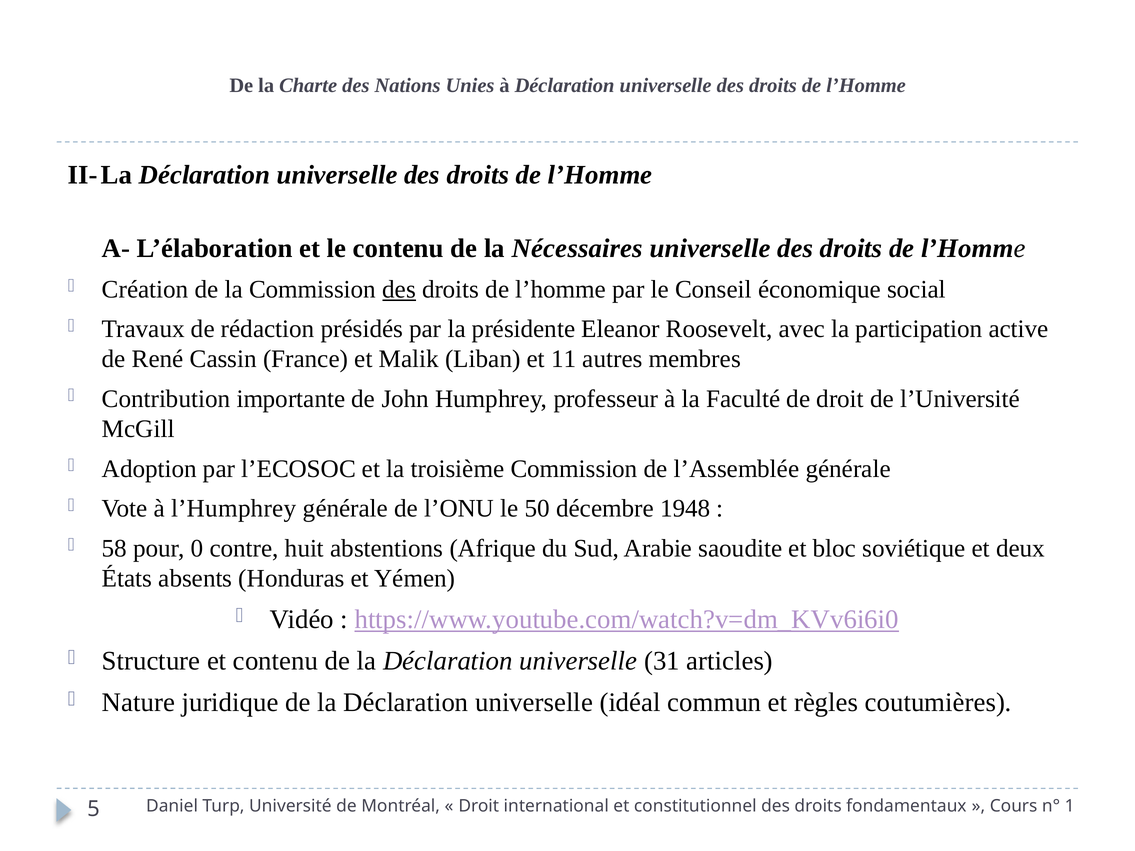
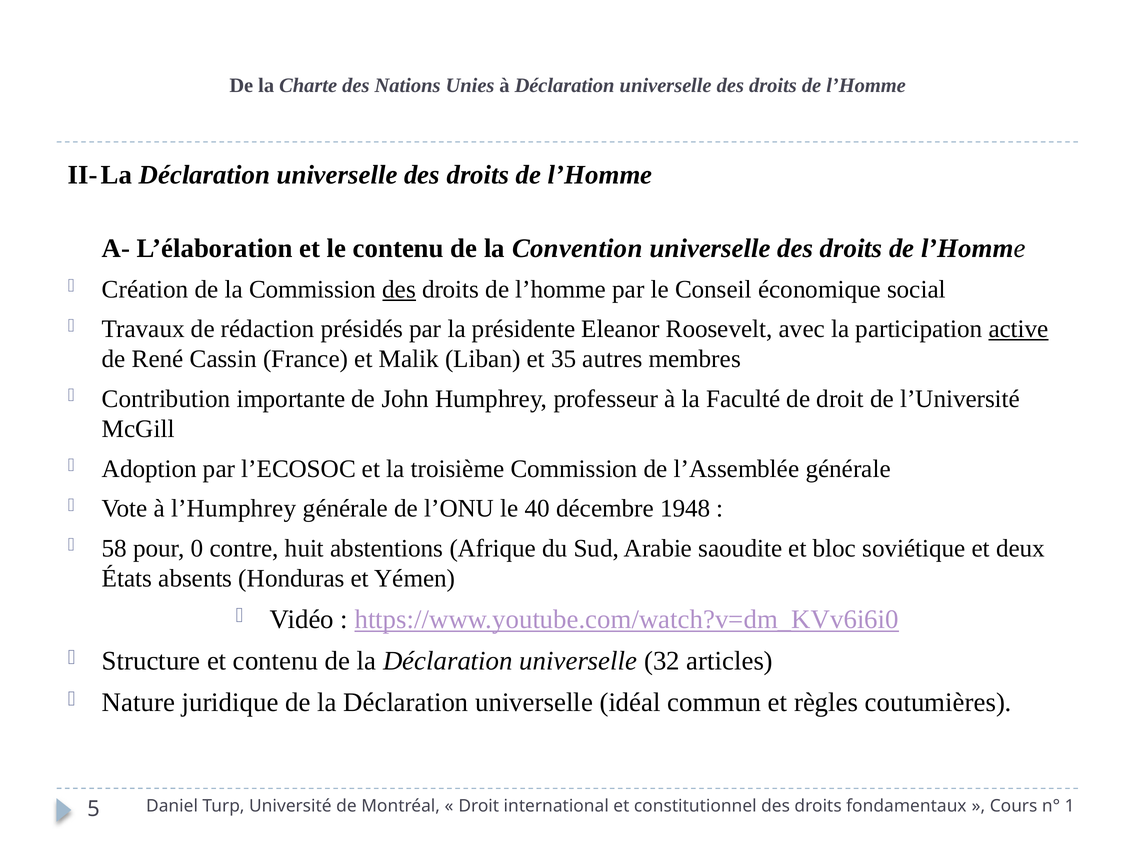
Nécessaires: Nécessaires -> Convention (577, 249)
active underline: none -> present (1019, 329)
11: 11 -> 35 (564, 359)
50: 50 -> 40 (537, 509)
31: 31 -> 32 (662, 661)
